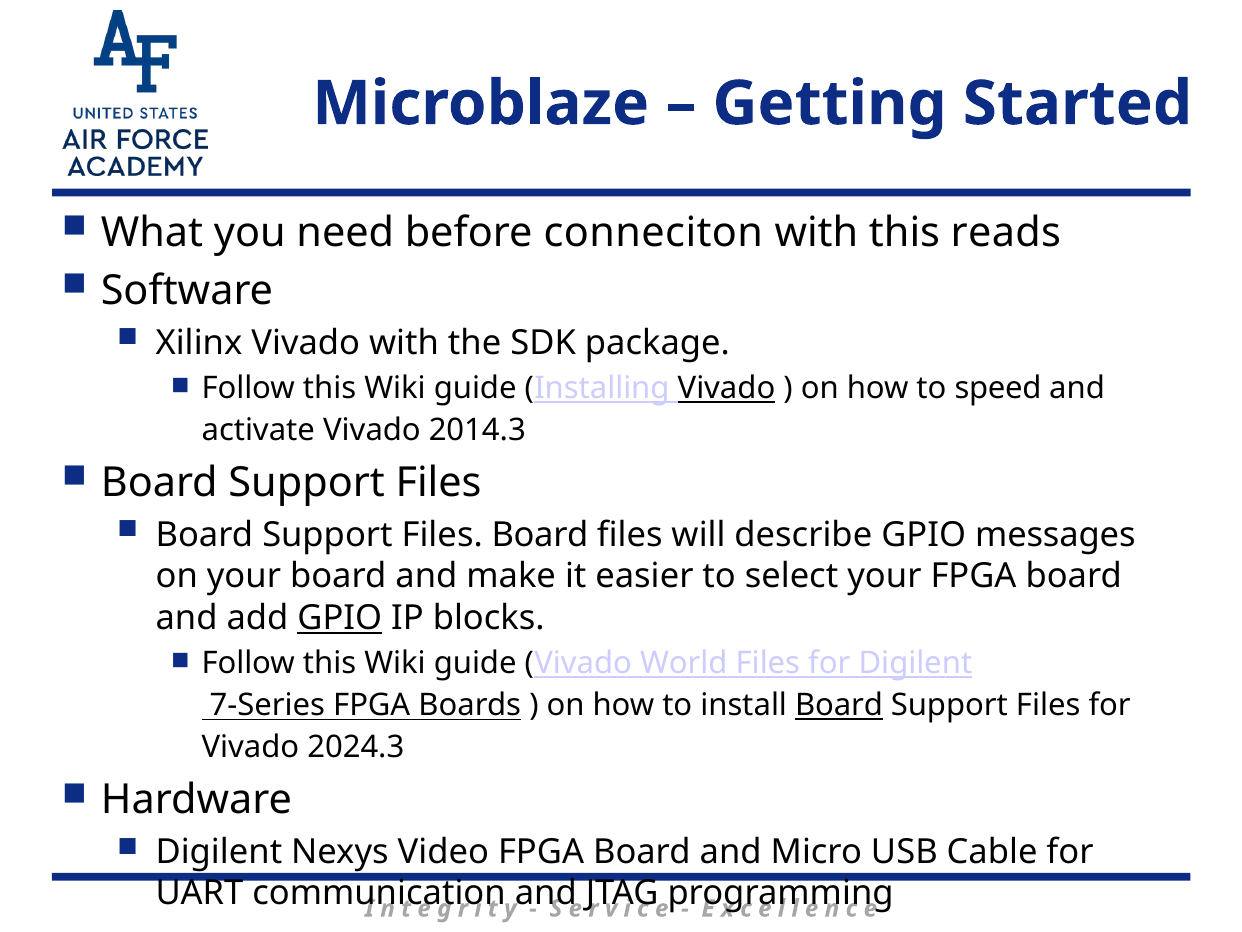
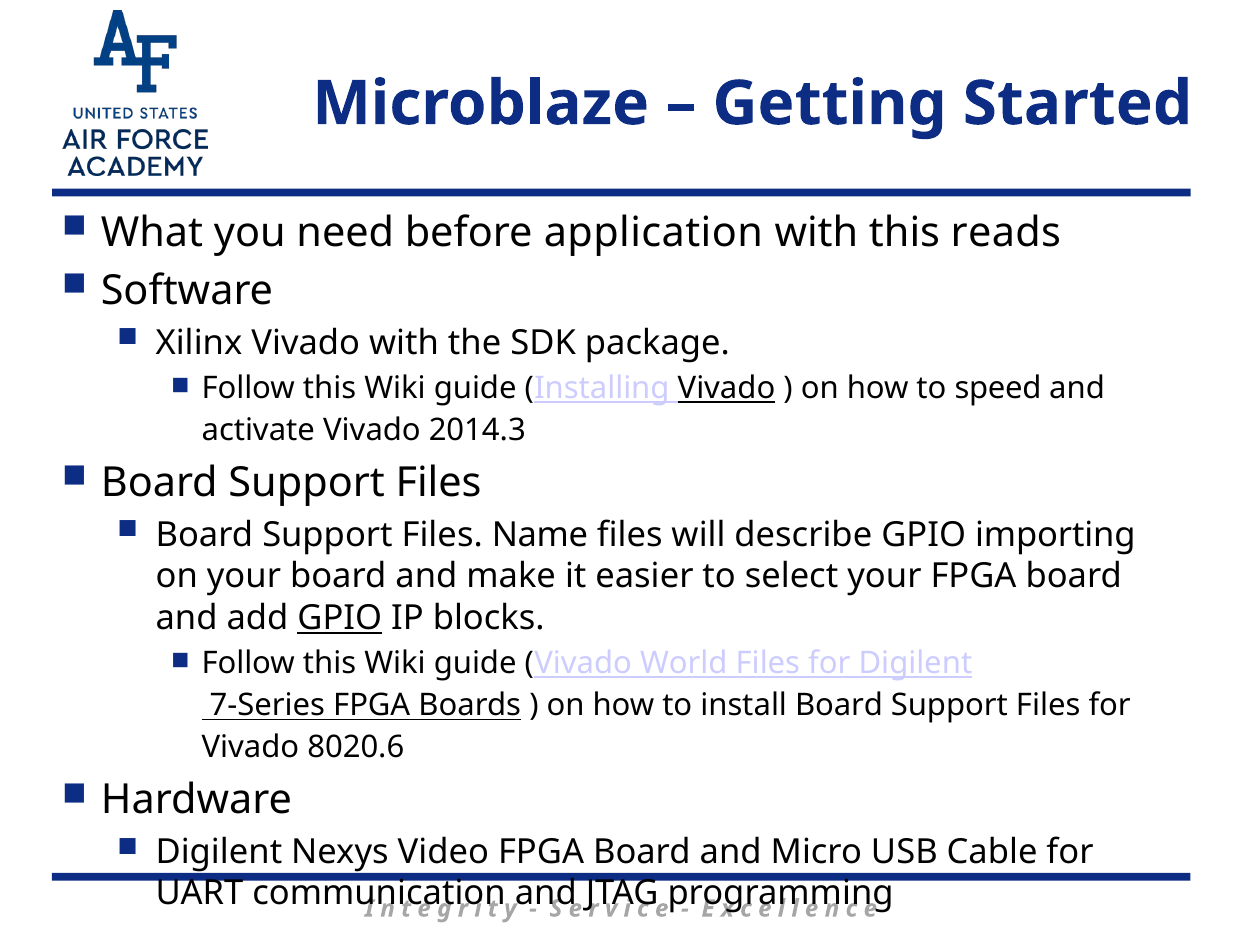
conneciton: conneciton -> application (653, 233)
Files Board: Board -> Name (540, 535)
messages: messages -> importing (1055, 535)
Board underline: present -> none (839, 705)
2024.3: 2024.3 -> 8020.6 (356, 747)
